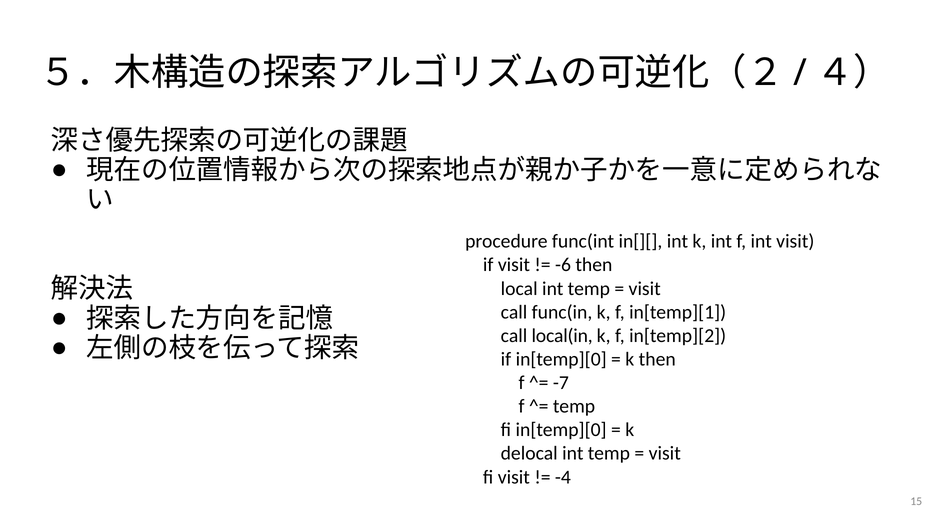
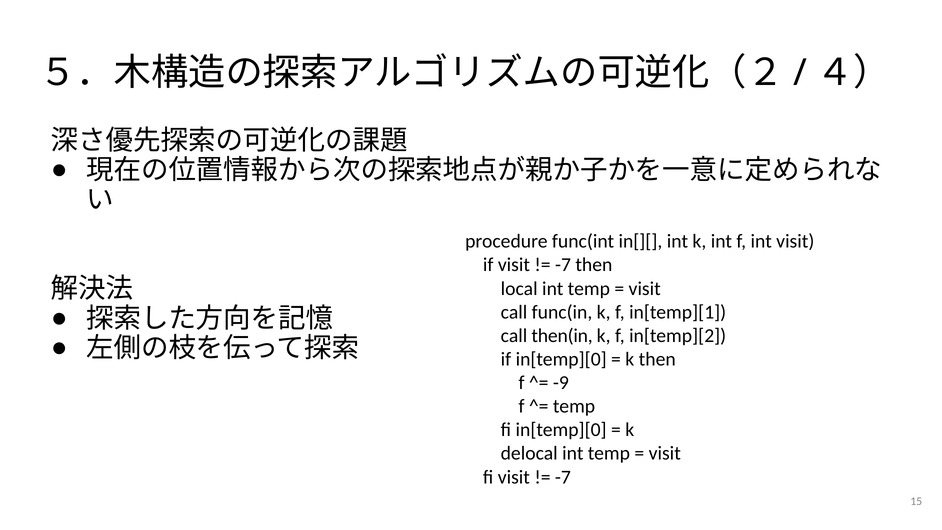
-6: -6 -> -7 (563, 265)
local(in: local(in -> then(in (562, 336)
-7: -7 -> -9 (561, 383)
-4: -4 -> -7 (563, 477)
